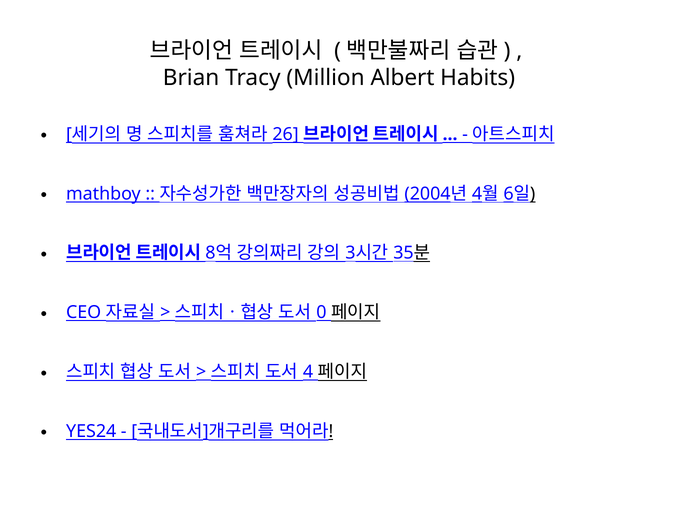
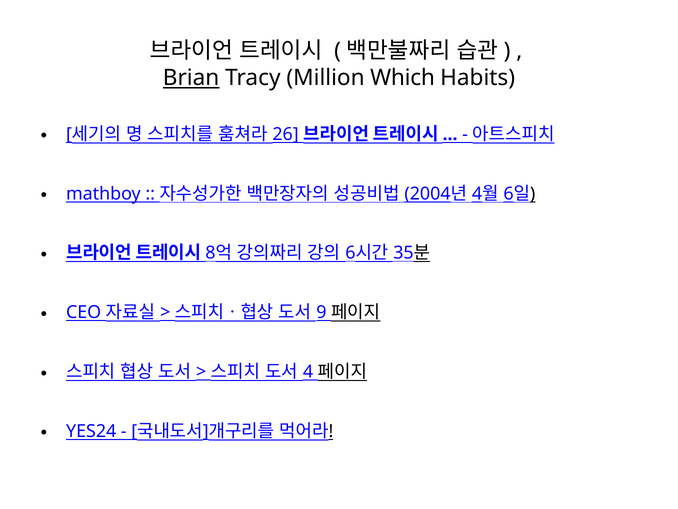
Brian underline: none -> present (191, 78)
Albert: Albert -> Which (403, 78)
3: 3 -> 6 (350, 253)
0: 0 -> 9 (321, 312)
